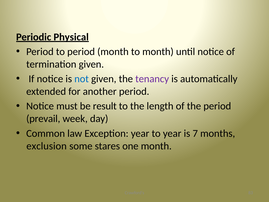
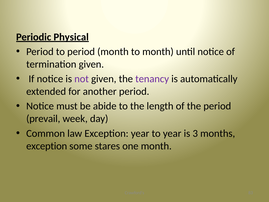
not colour: blue -> purple (82, 79)
result: result -> abide (105, 106)
7: 7 -> 3 (195, 133)
exclusion: exclusion -> exception (47, 146)
